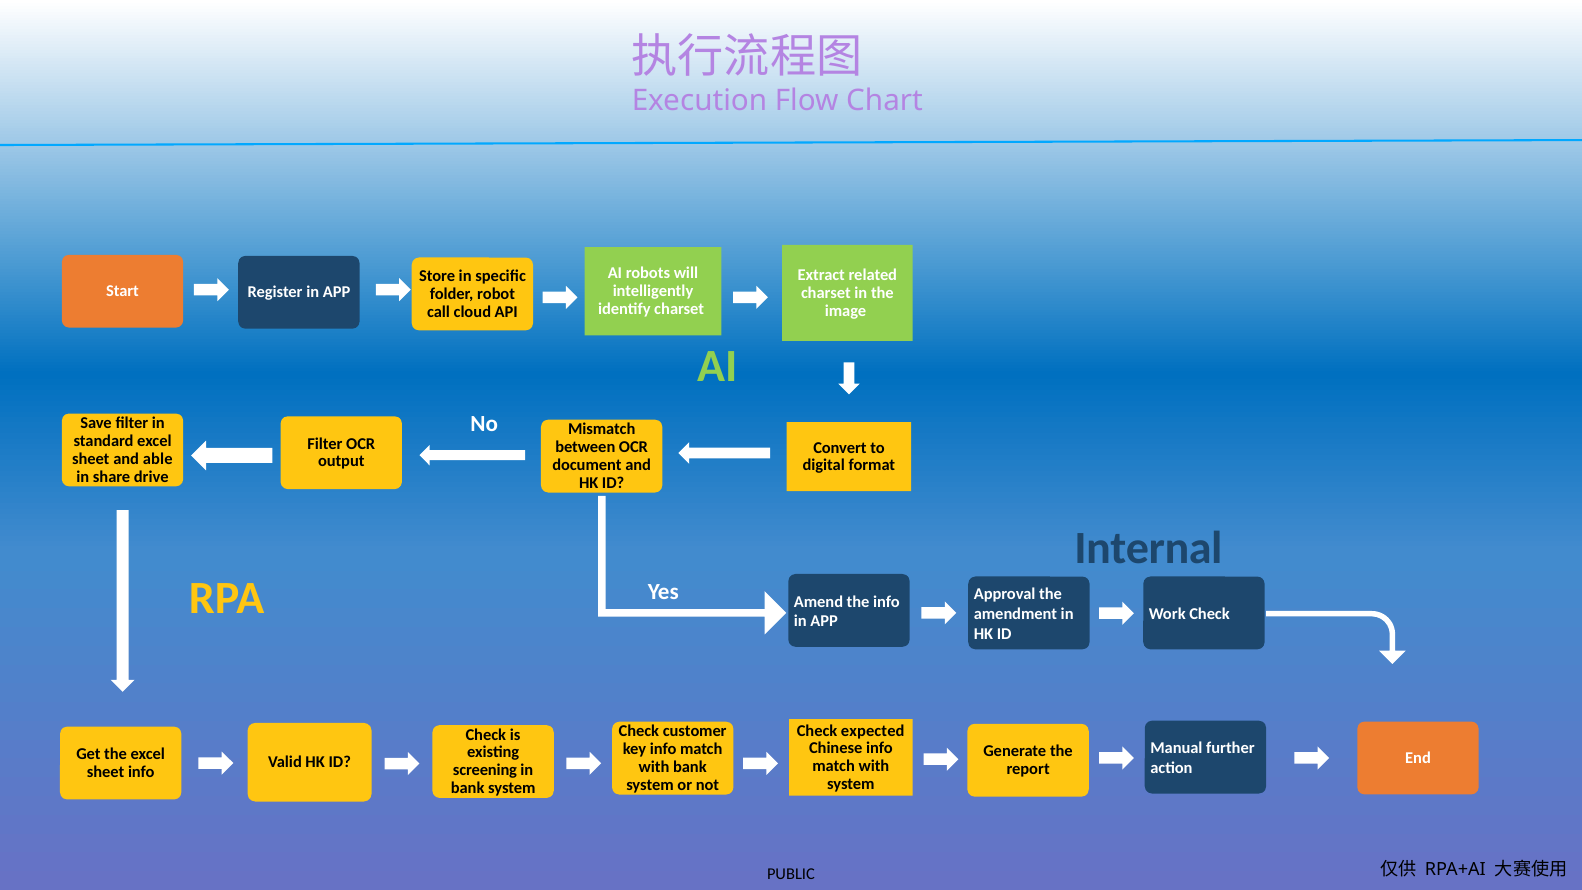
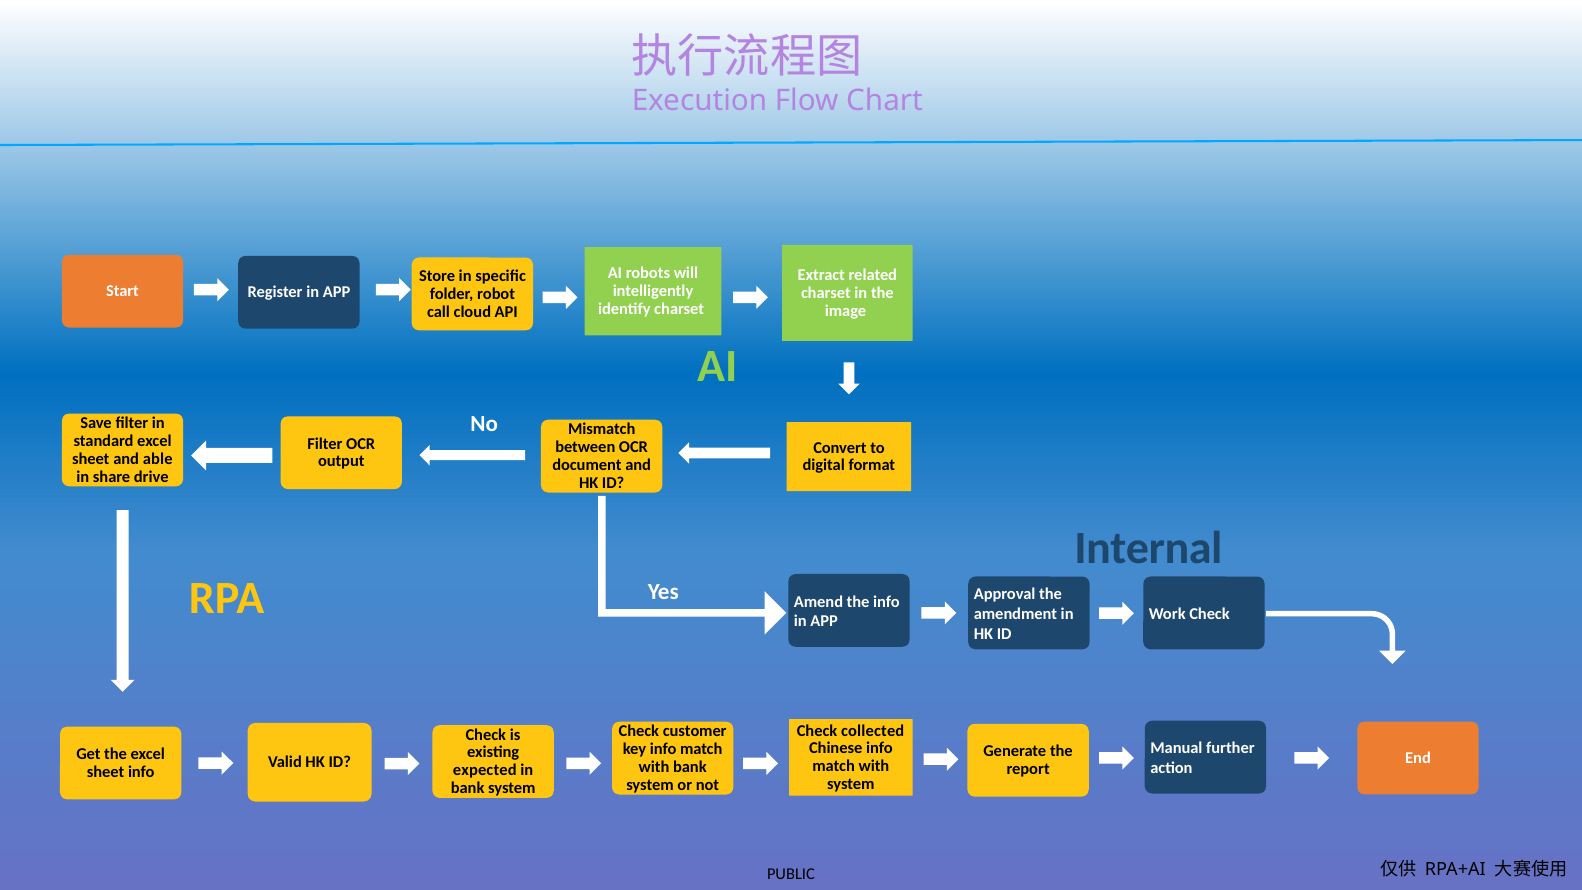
expected: expected -> collected (873, 730)
screening: screening -> expected (485, 770)
